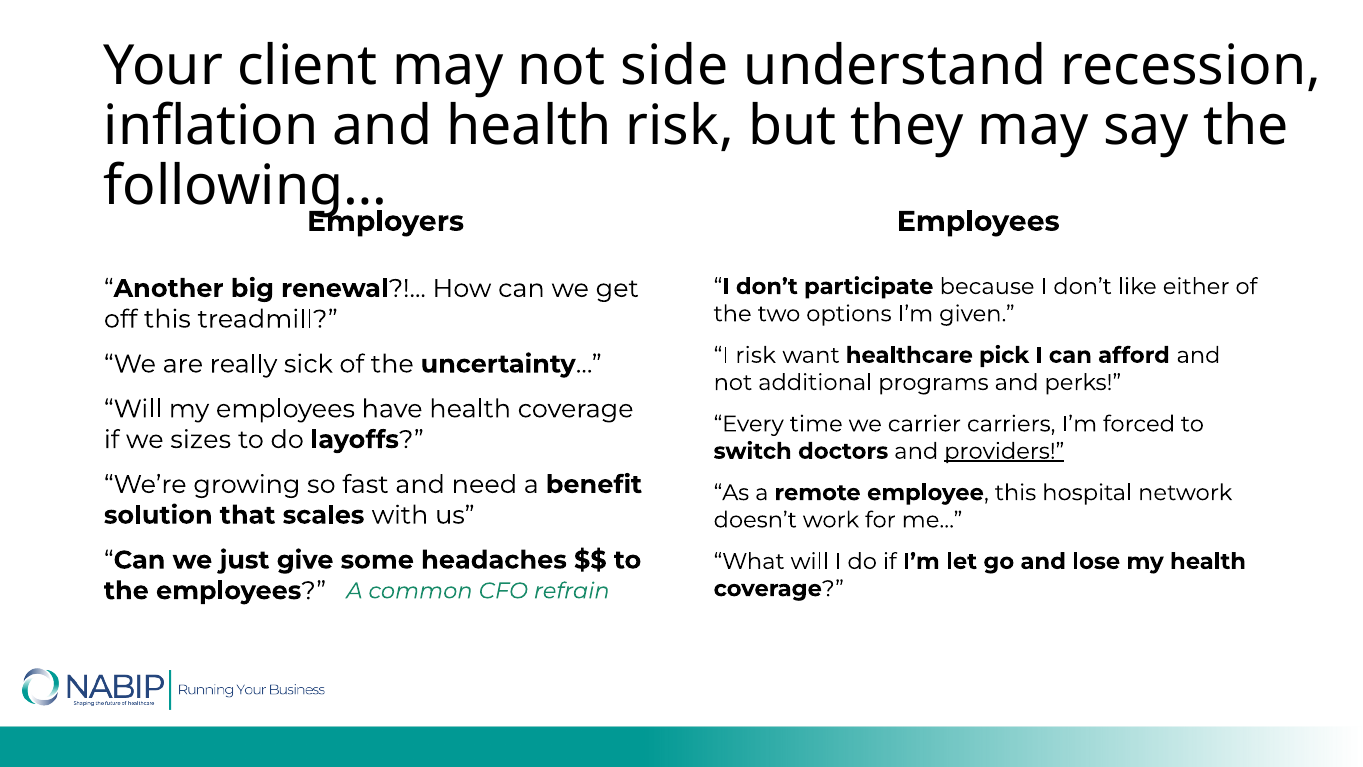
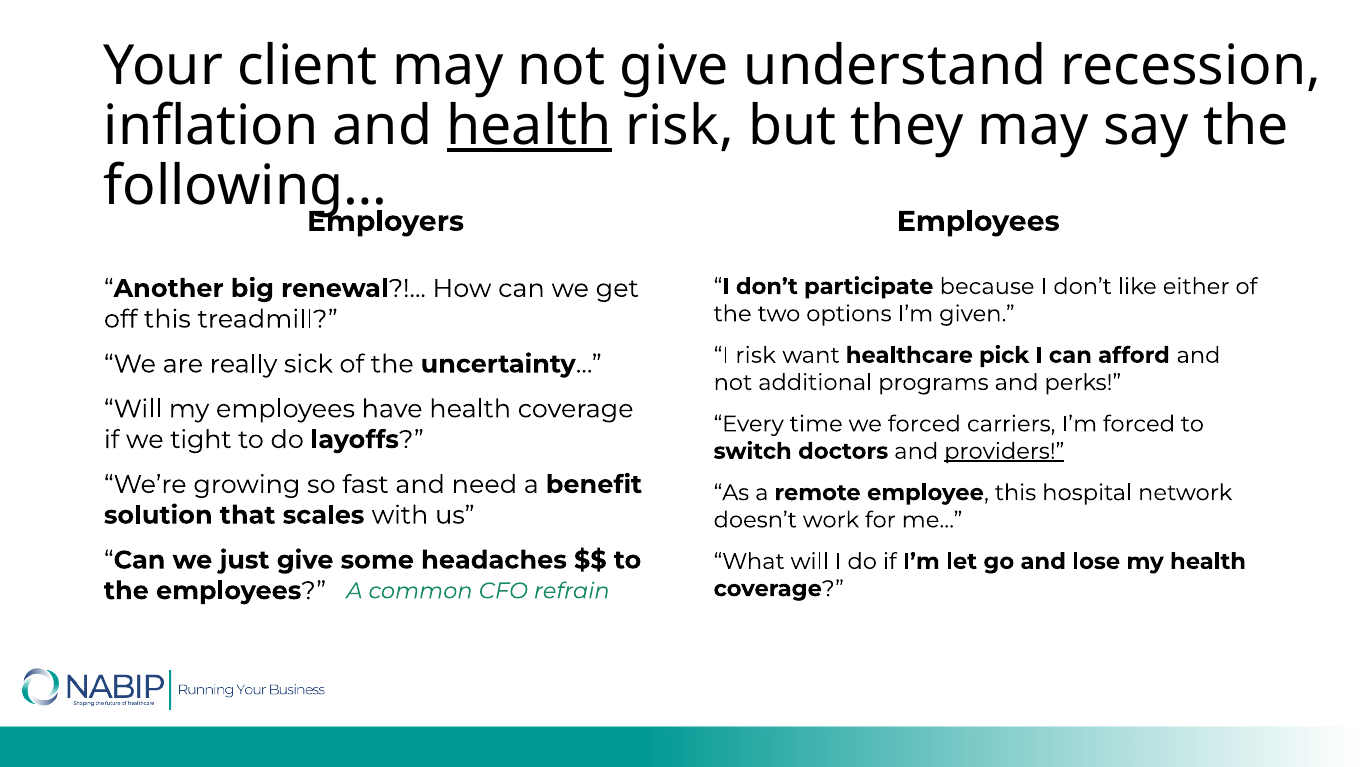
not side: side -> give (674, 66)
health underline: none -> present (529, 126)
we carrier: carrier -> forced (924, 424)
sizes: sizes -> tight (201, 439)
